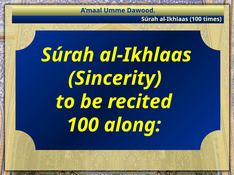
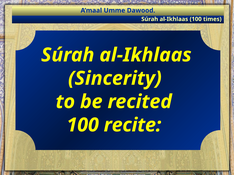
along: along -> recite (133, 125)
